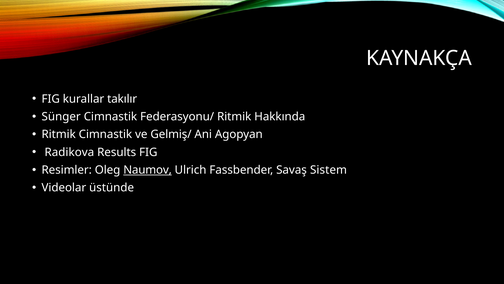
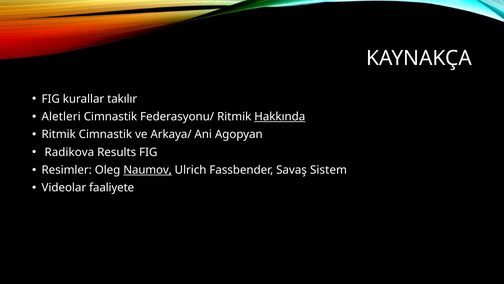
Sünger: Sünger -> Aletleri (61, 116)
Hakkında underline: none -> present (280, 116)
Gelmiş/: Gelmiş/ -> Arkaya/ (171, 134)
üstünde: üstünde -> faaliyete (112, 187)
